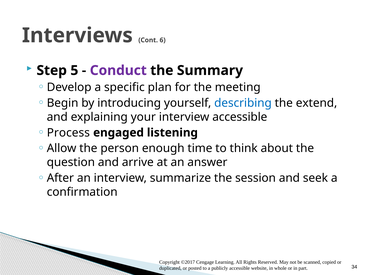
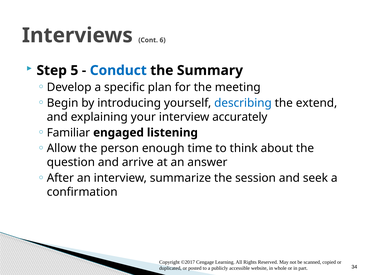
Conduct colour: purple -> blue (118, 70)
interview accessible: accessible -> accurately (240, 117)
Process: Process -> Familiar (68, 132)
